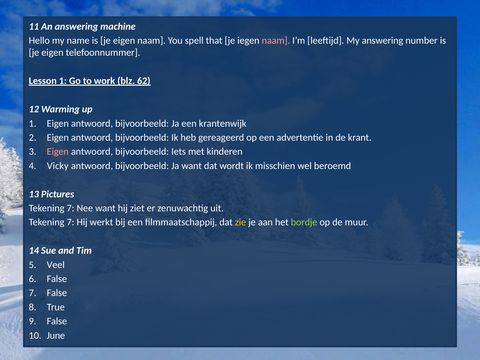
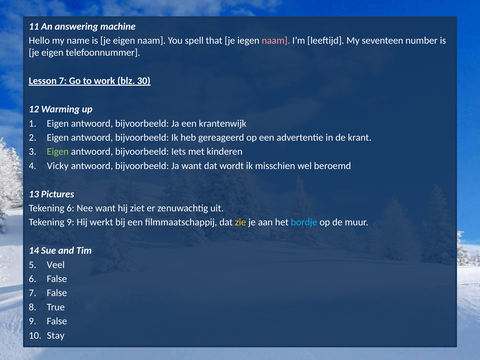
My answering: answering -> seventeen (383, 41)
Lesson 1: 1 -> 7 (63, 81)
62: 62 -> 30 (144, 81)
Eigen colour: pink -> light green (58, 152)
7: 7 -> 6 (71, 208)
7: 7 -> 9 (71, 222)
bordje colour: light green -> light blue (304, 222)
June: June -> Stay (56, 335)
